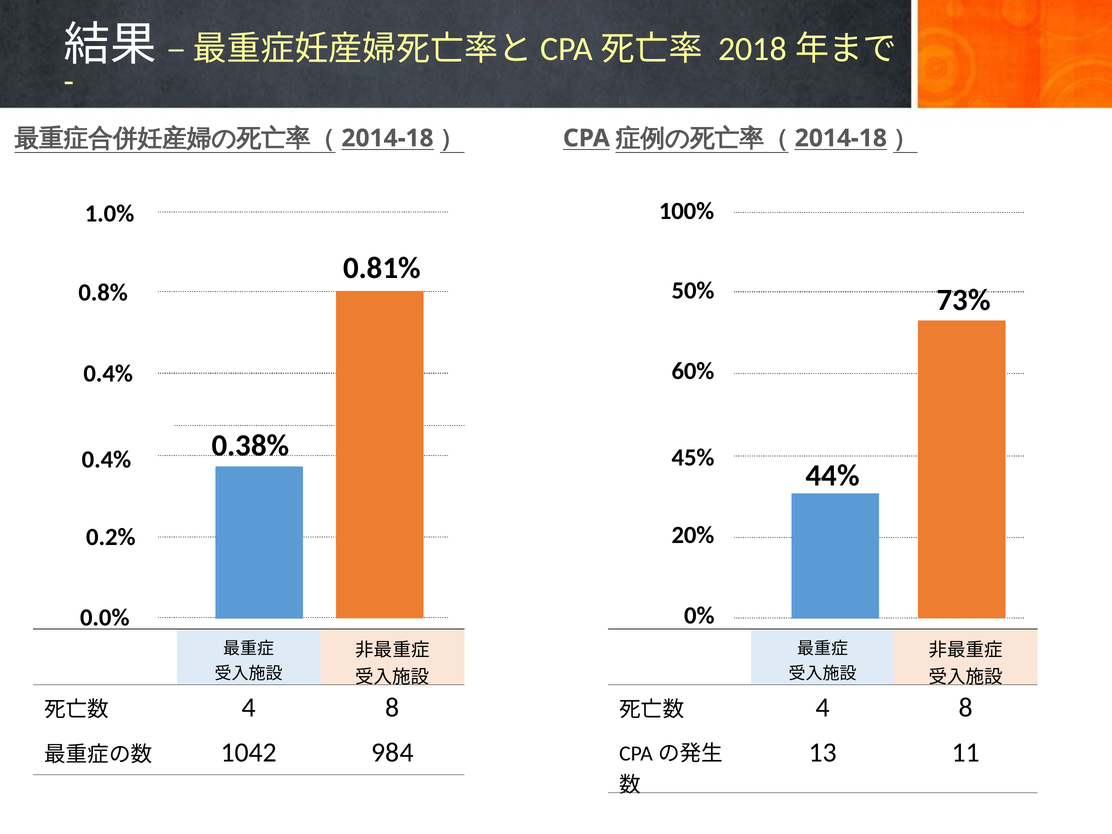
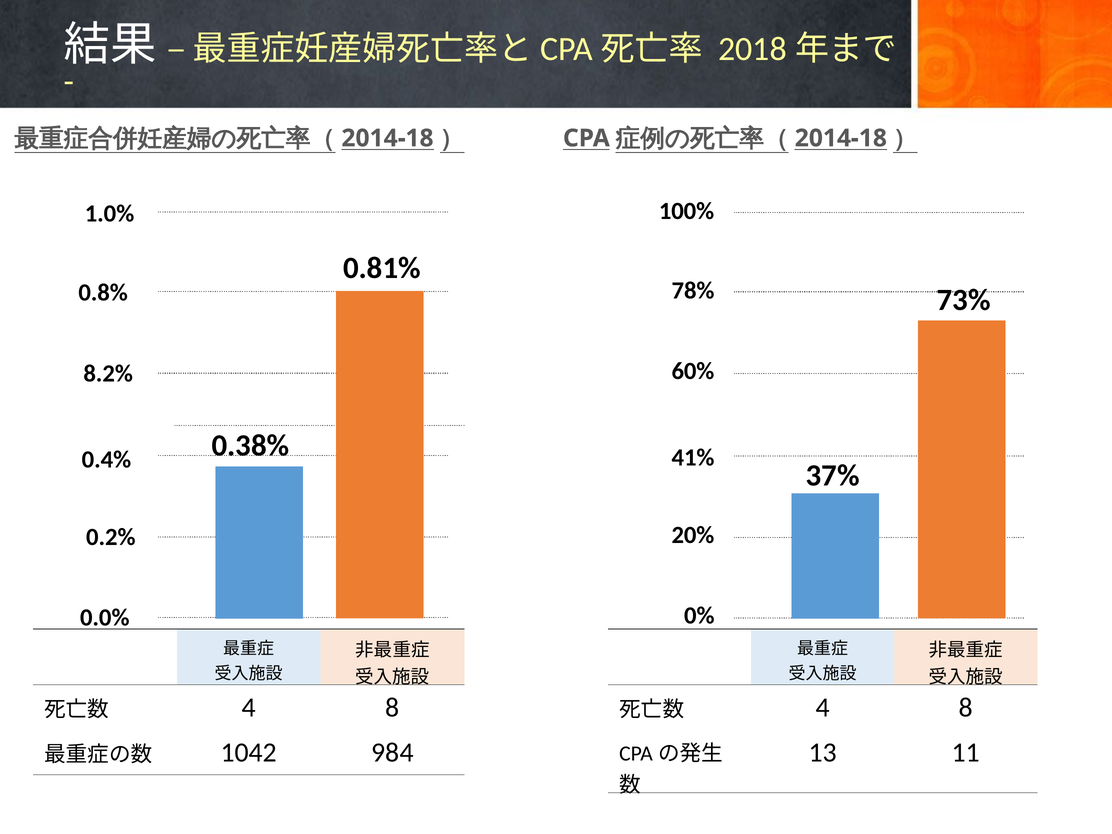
50%: 50% -> 78% (693, 290)
0.4%: 0.4% -> 8.2% (108, 373)
45%: 45% -> 41% (693, 458)
44%: 44% -> 37% (833, 475)
